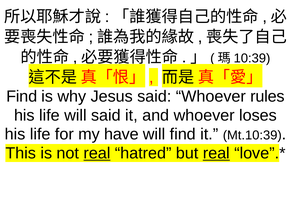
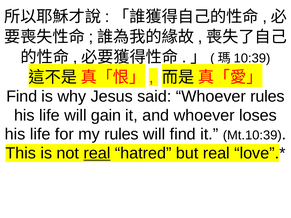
will said: said -> gain (106, 115)
my have: have -> rules (121, 134)
real underline: present -> none (216, 153)
